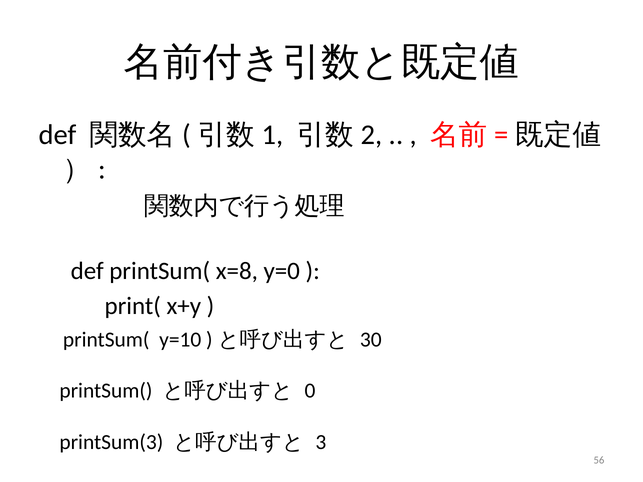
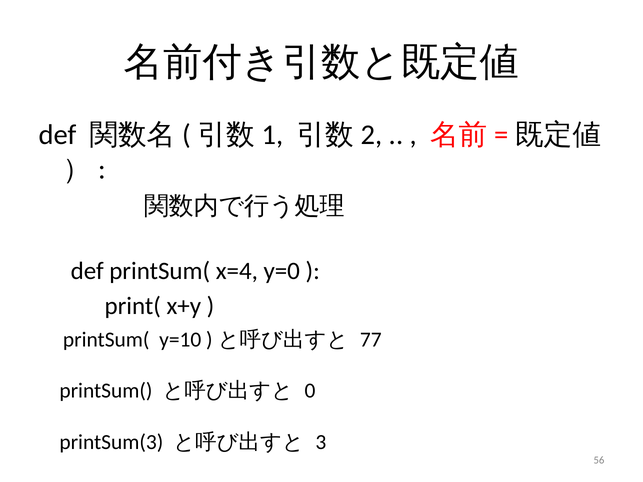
x=8: x=8 -> x=4 (237, 271)
30: 30 -> 77 (371, 340)
